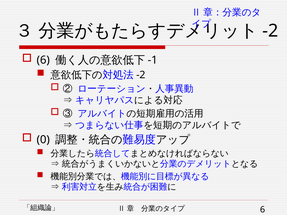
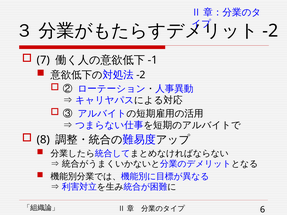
6: 6 -> 7 (43, 60)
0: 0 -> 8 (43, 140)
